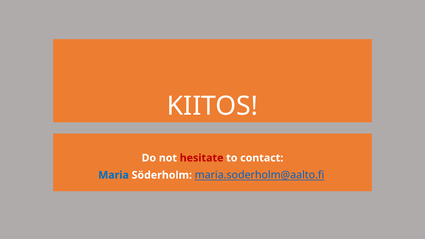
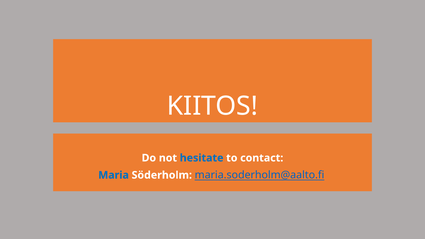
hesitate colour: red -> blue (202, 158)
